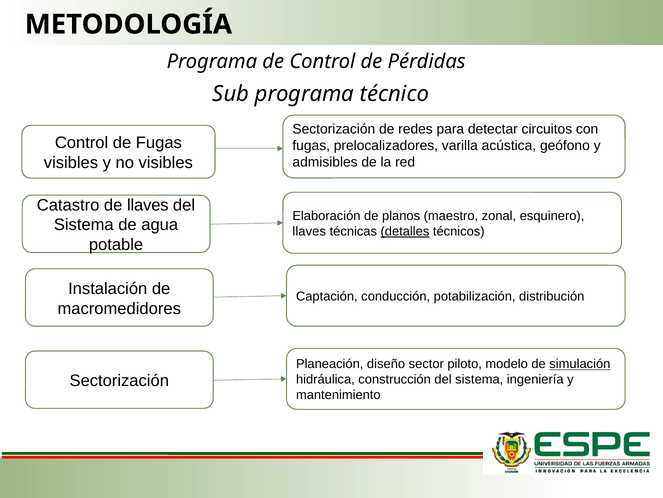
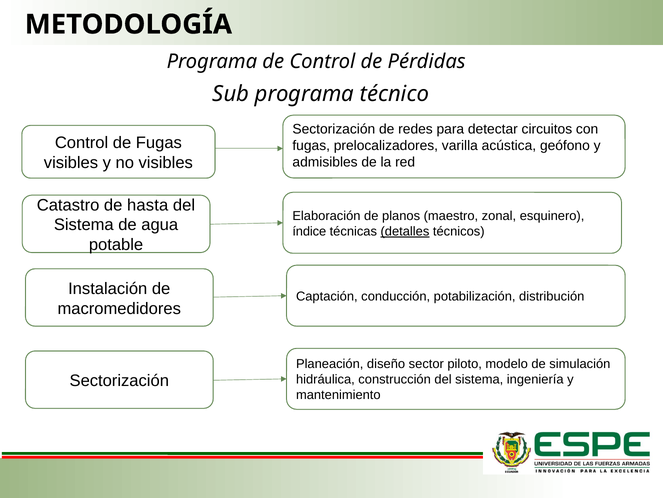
de llaves: llaves -> hasta (148, 205)
llaves: llaves -> índice (309, 231)
simulación underline: present -> none (580, 364)
